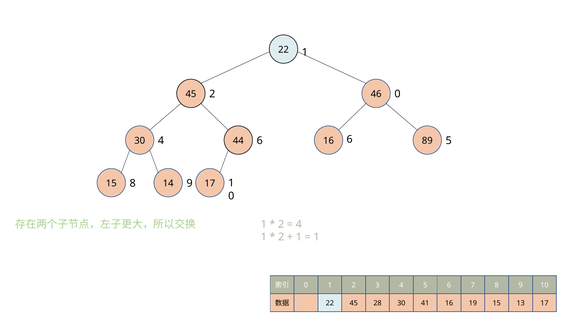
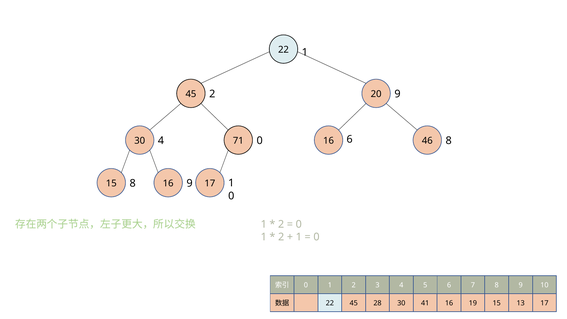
2 0: 0 -> 9 (397, 94)
46: 46 -> 20 (376, 94)
4 6: 6 -> 0 (260, 141)
6 5: 5 -> 8 (449, 141)
44: 44 -> 71 (238, 141)
89: 89 -> 46 (427, 141)
15 14: 14 -> 16 (168, 183)
4: 4 -> 0 (299, 224)
1: 1 -> 0 (316, 237)
